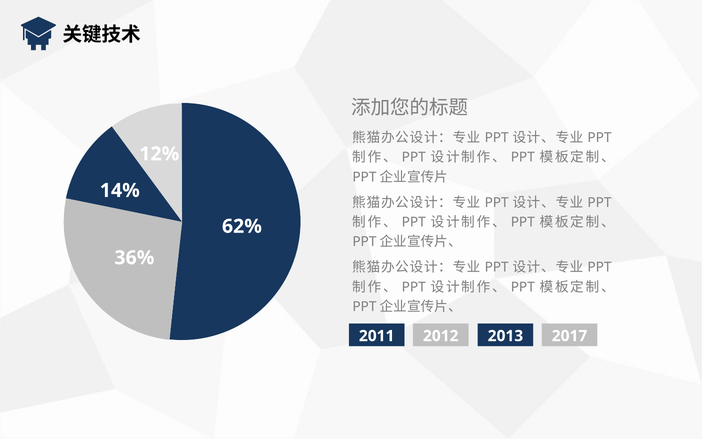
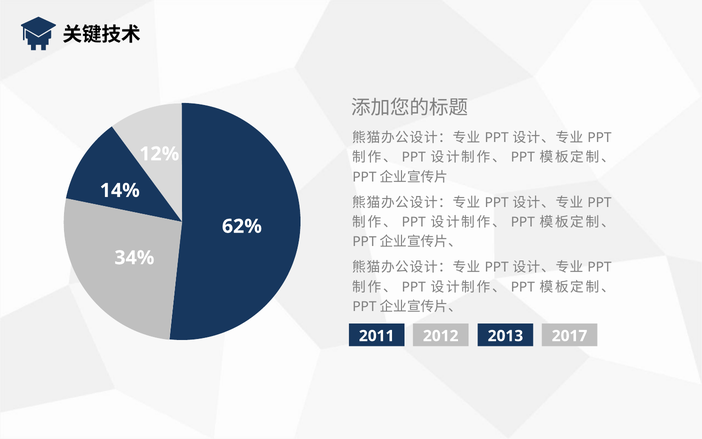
36%: 36% -> 34% (134, 258)
